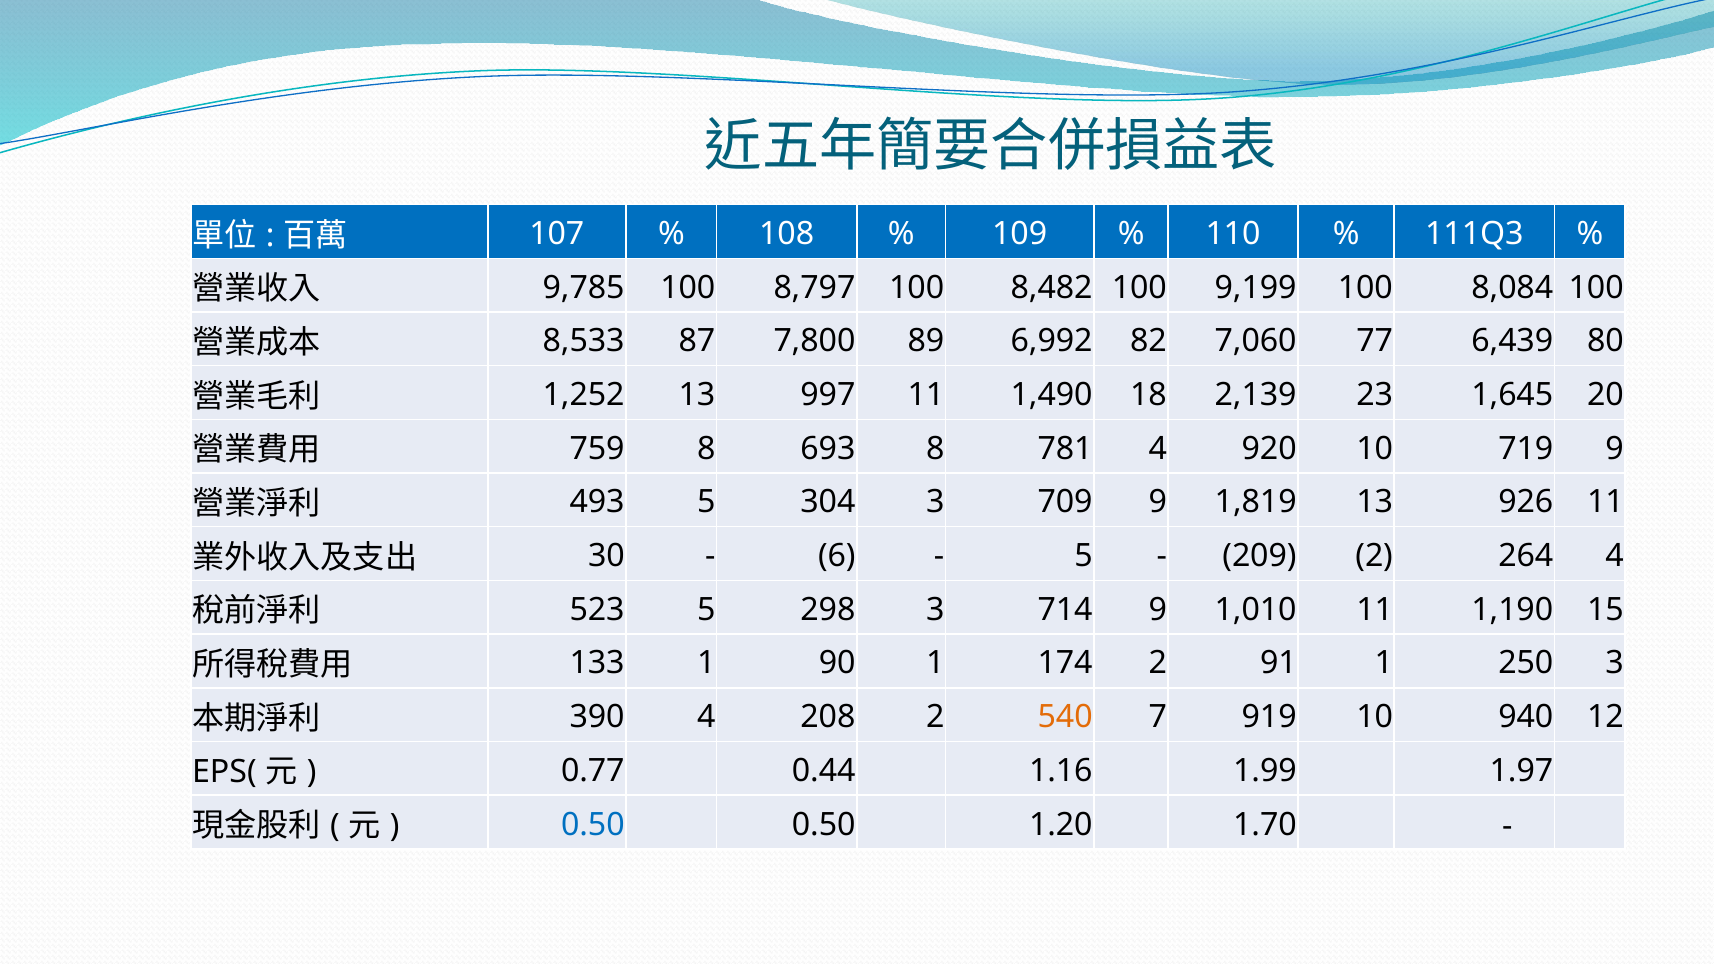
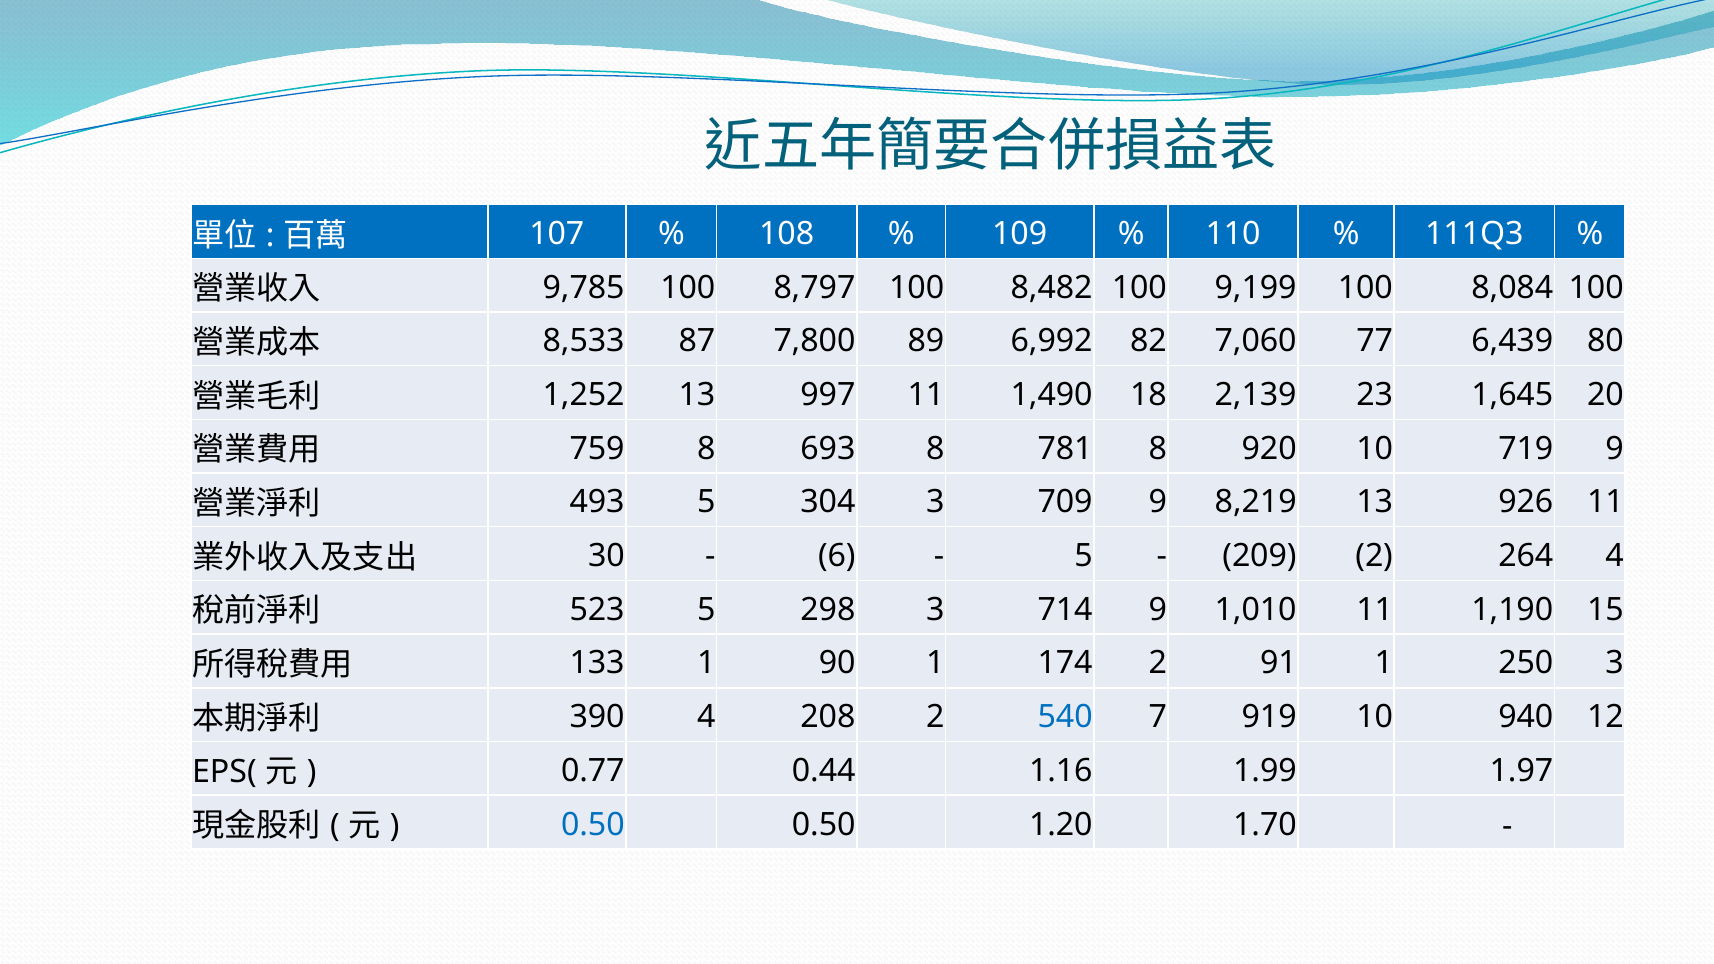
781 4: 4 -> 8 (1158, 449)
1,819: 1,819 -> 8,219 (1256, 502)
540 colour: orange -> blue (1065, 717)
